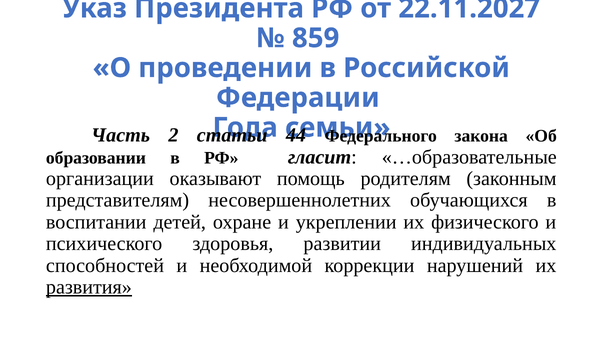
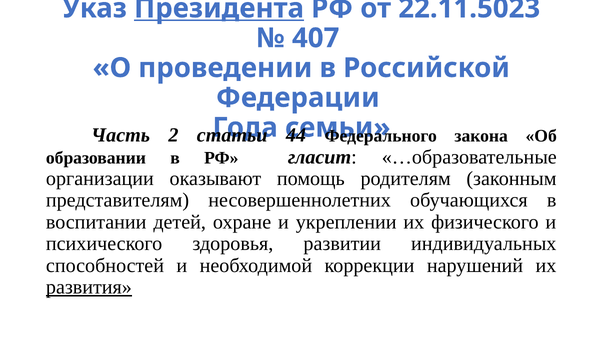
Президента underline: none -> present (219, 8)
22.11.2027: 22.11.2027 -> 22.11.5023 (469, 8)
859: 859 -> 407 (316, 38)
